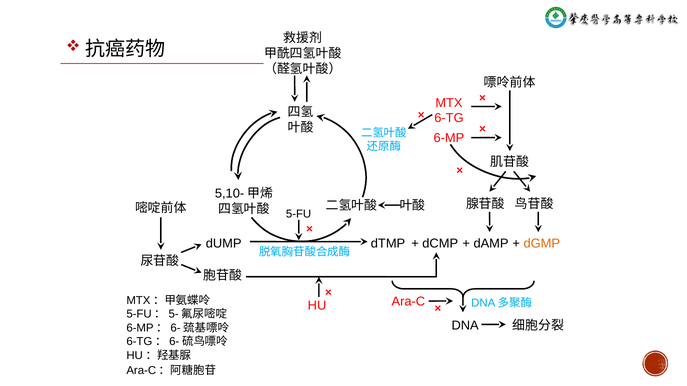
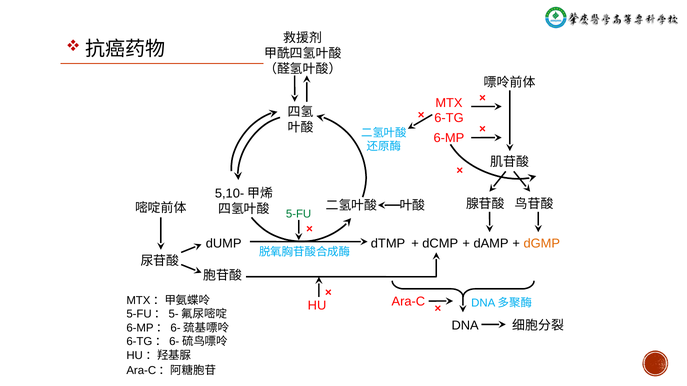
5-FU colour: black -> green (299, 214)
